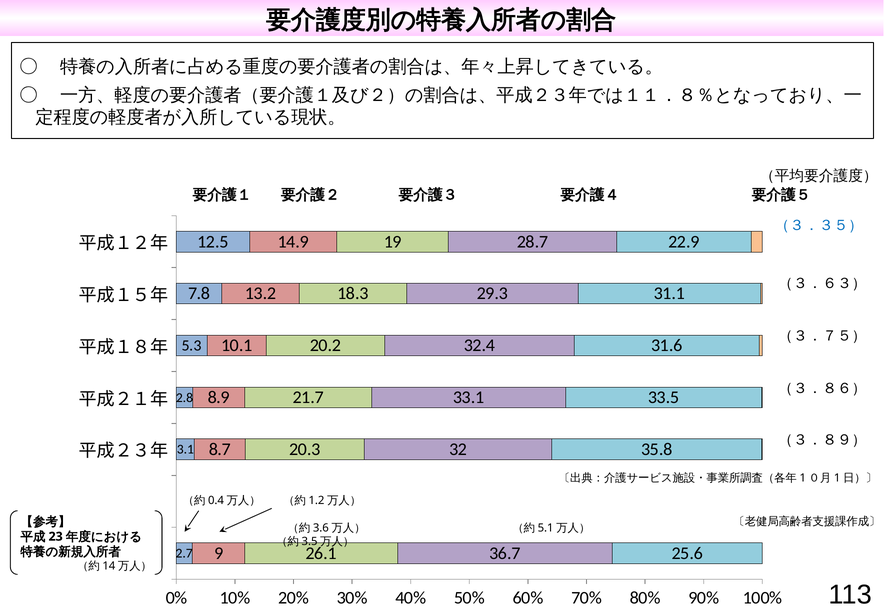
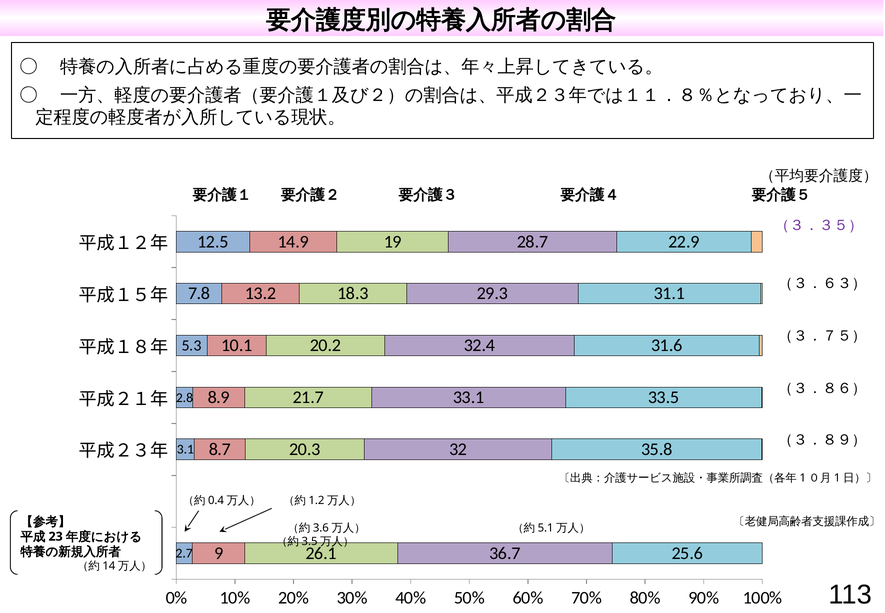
（３．３５） colour: blue -> purple (819, 225)
